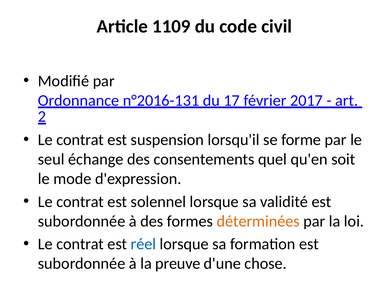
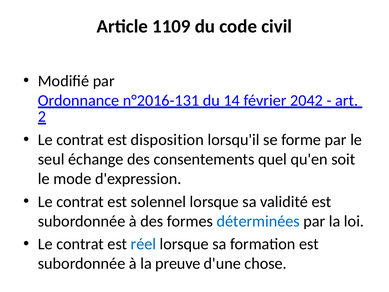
17: 17 -> 14 (232, 100)
2017: 2017 -> 2042 (307, 100)
suspension: suspension -> disposition (167, 140)
déterminées colour: orange -> blue (258, 221)
